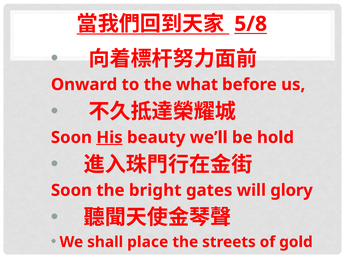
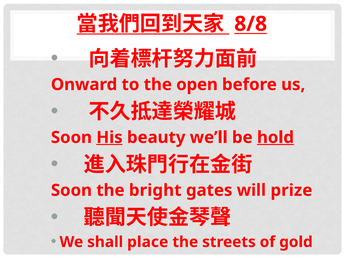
5/8: 5/8 -> 8/8 (251, 24)
what: what -> open (197, 85)
hold underline: none -> present (275, 138)
glory: glory -> prize (291, 191)
